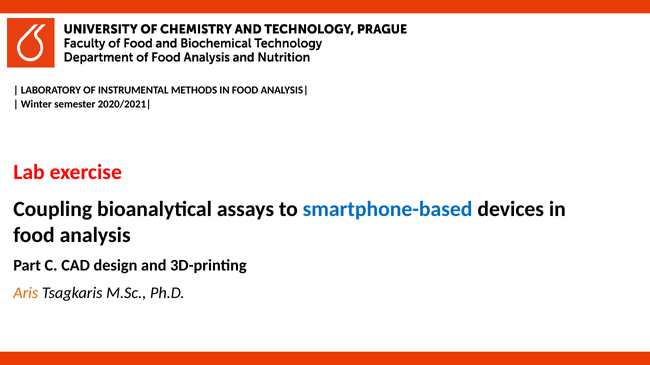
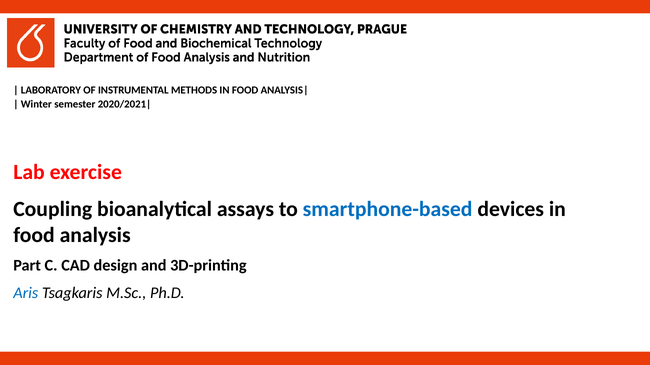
Aris colour: orange -> blue (26, 293)
